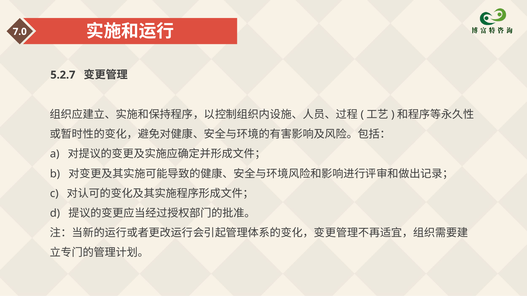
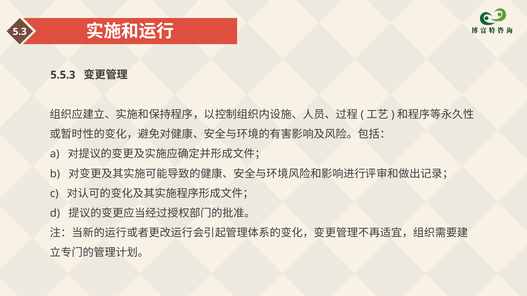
7.0: 7.0 -> 5.3 (20, 32)
5.2.7: 5.2.7 -> 5.5.3 (63, 75)
